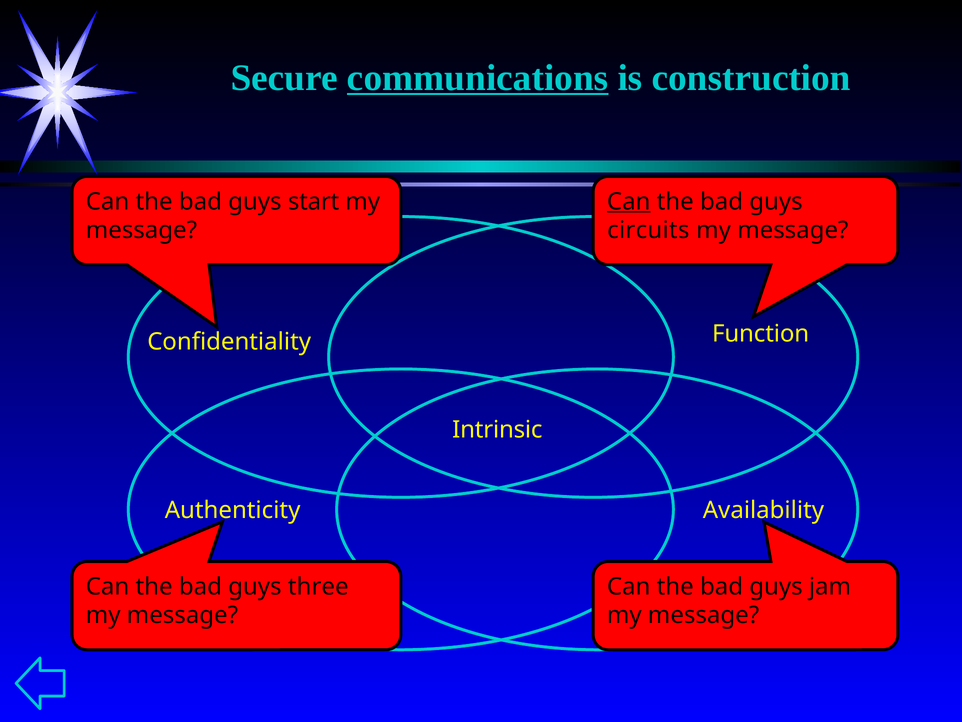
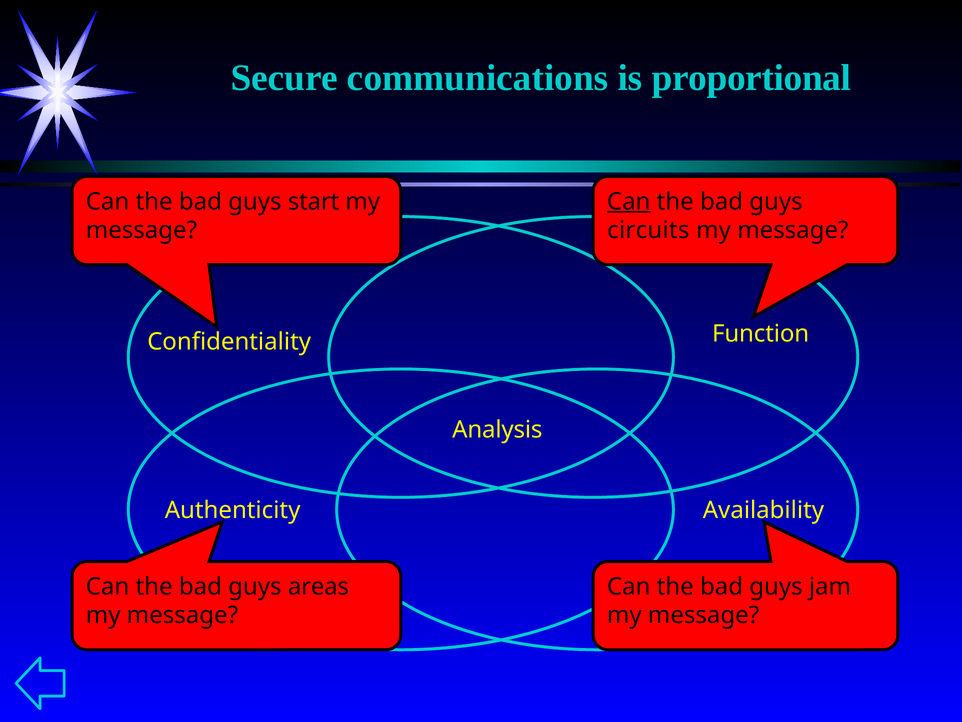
communications underline: present -> none (478, 78)
construction: construction -> proportional (751, 78)
Intrinsic: Intrinsic -> Analysis (497, 430)
three: three -> areas (318, 586)
